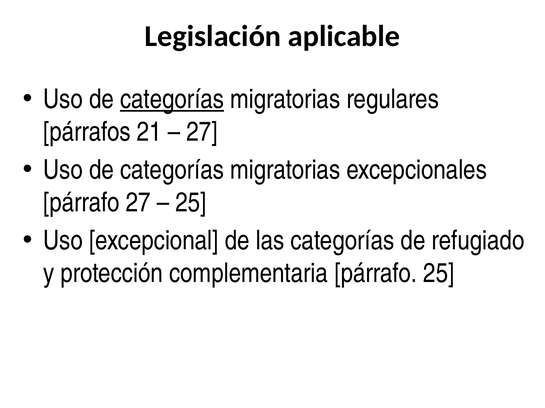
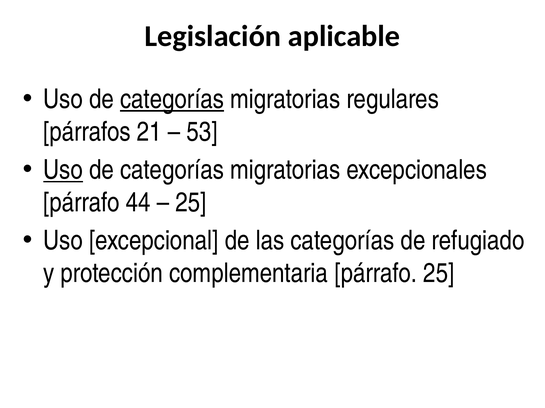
27: 27 -> 53 (202, 132)
Uso underline: none -> present (63, 170)
párrafo 27: 27 -> 44 (138, 203)
